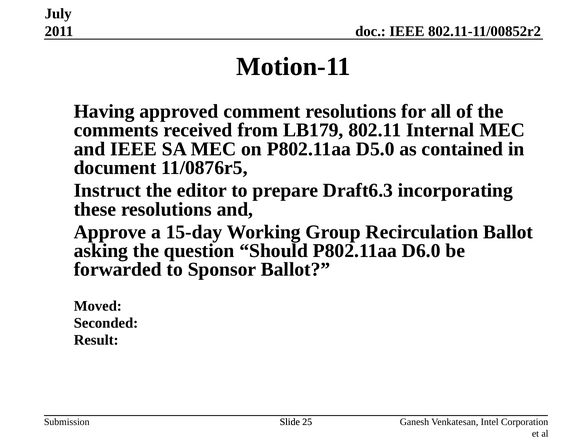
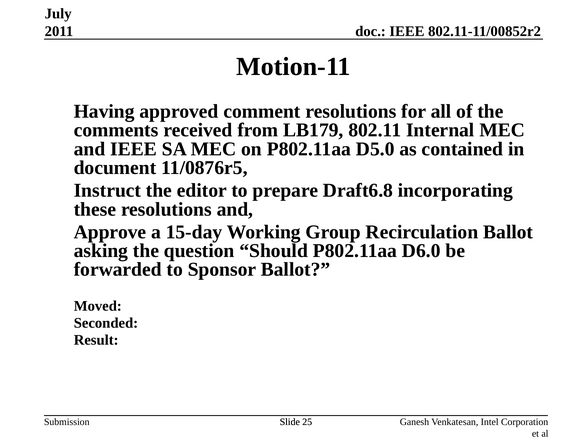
Draft6.3: Draft6.3 -> Draft6.8 (358, 191)
